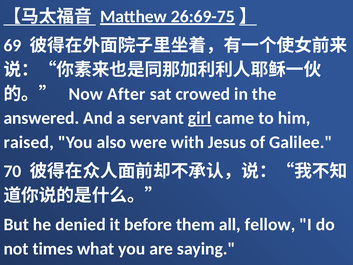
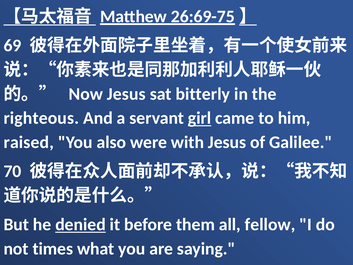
Now After: After -> Jesus (126, 94)
crowed: crowed -> bitterly (203, 94)
answered: answered -> righteous (41, 118)
denied underline: none -> present (80, 224)
